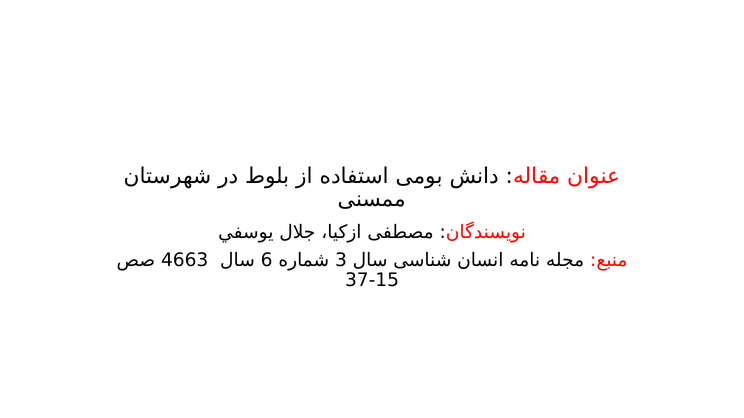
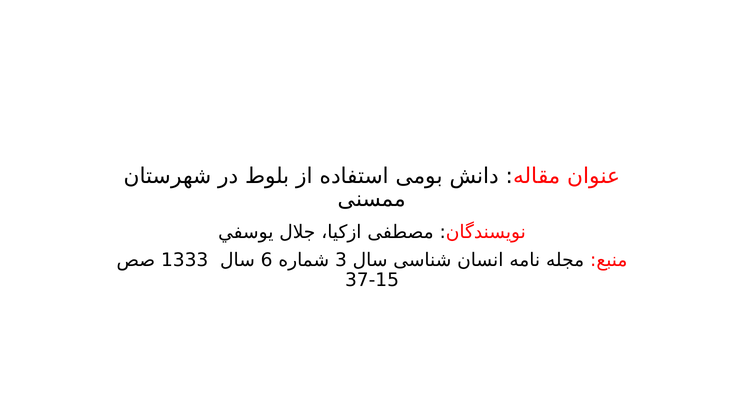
4663: 4663 -> 1333 (185, 260)
